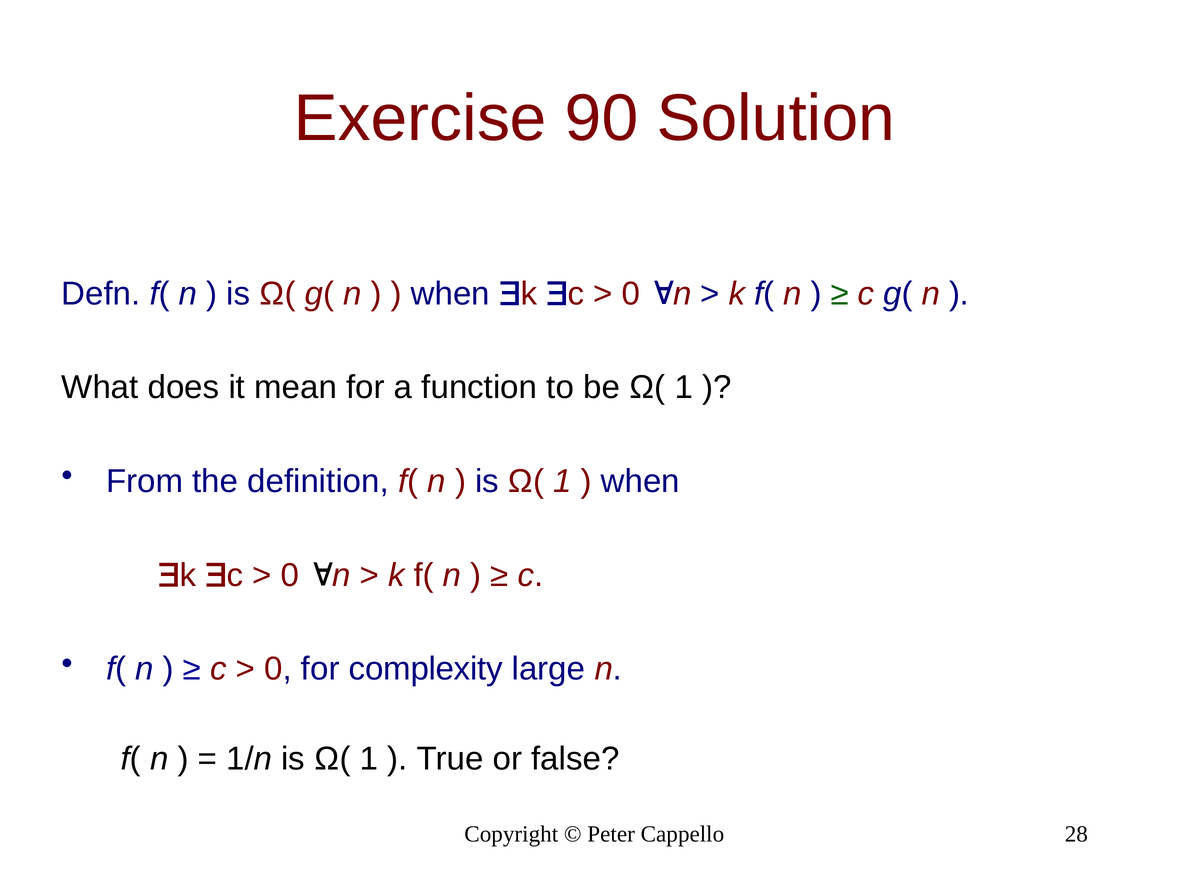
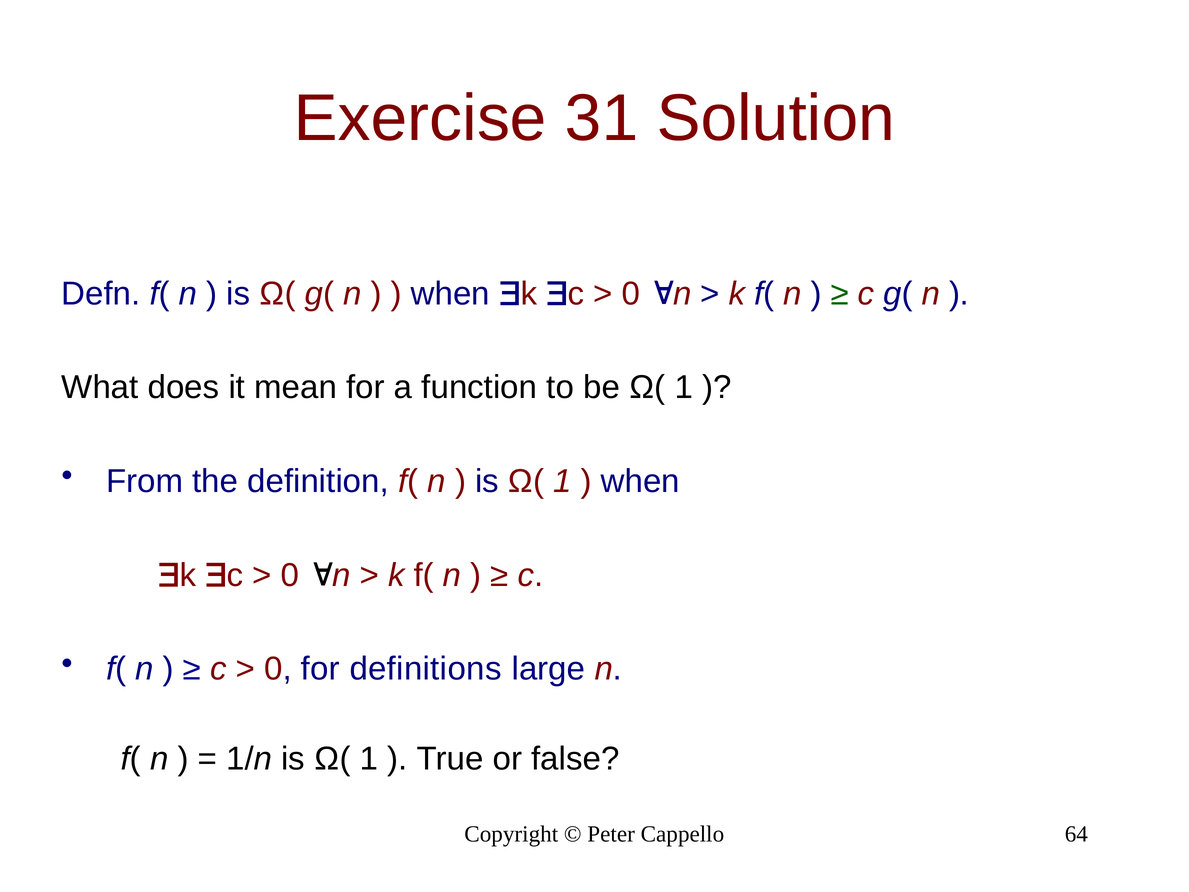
90: 90 -> 31 (602, 119)
complexity: complexity -> definitions (426, 669)
28: 28 -> 64 (1076, 834)
